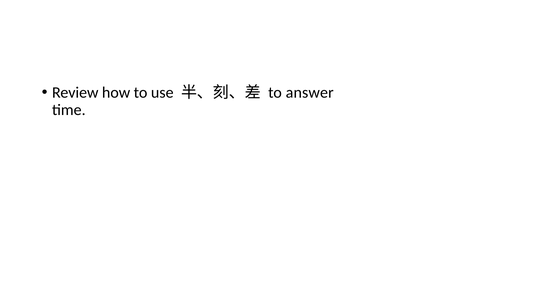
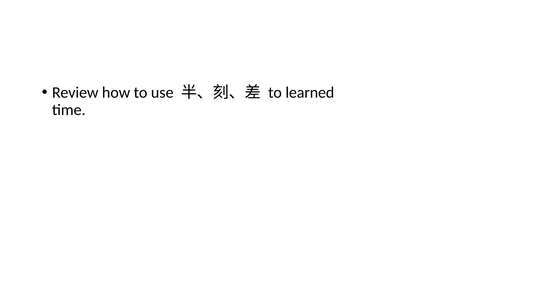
answer: answer -> learned (310, 93)
